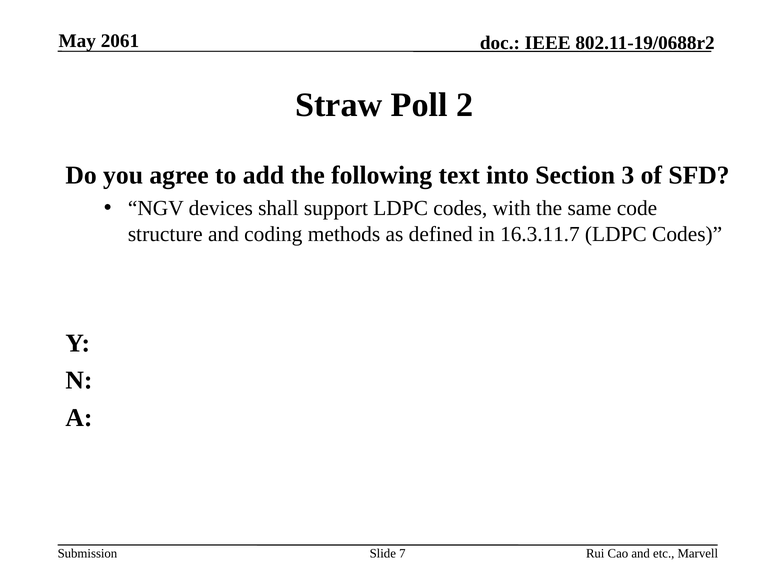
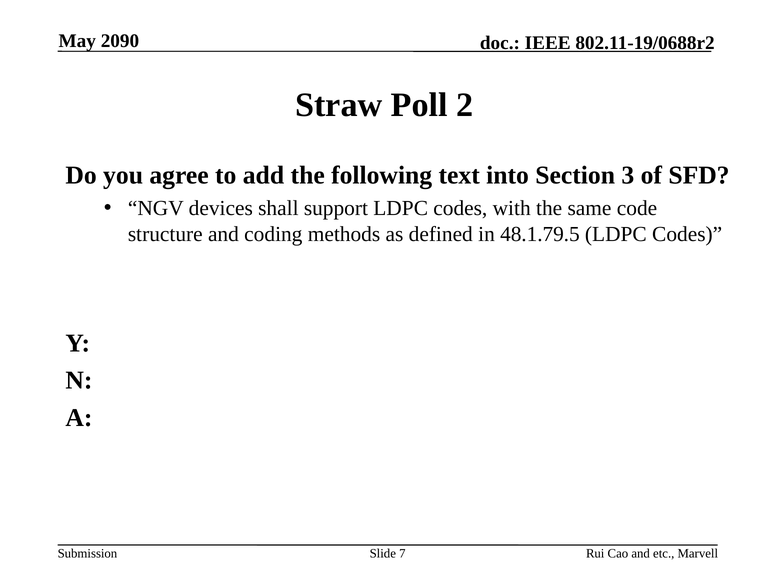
2061: 2061 -> 2090 (120, 41)
16.3.11.7: 16.3.11.7 -> 48.1.79.5 (540, 234)
